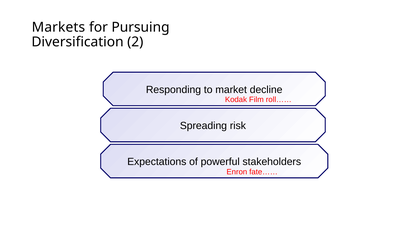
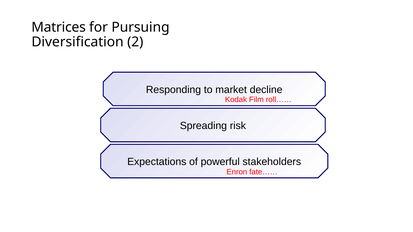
Markets: Markets -> Matrices (59, 27)
